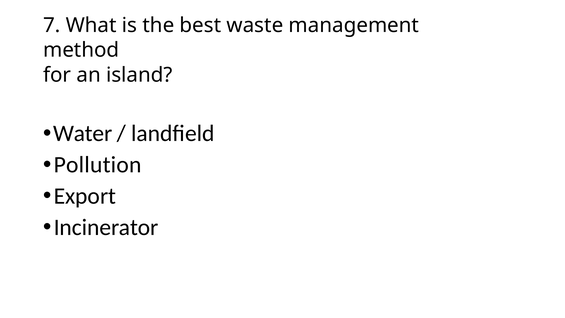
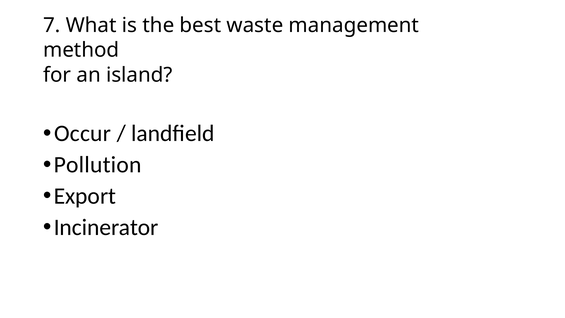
Water: Water -> Occur (82, 133)
